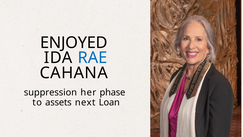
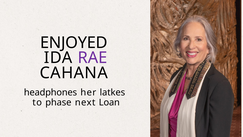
RAE colour: blue -> purple (93, 58)
suppression: suppression -> headphones (50, 92)
phase: phase -> latkes (112, 92)
assets: assets -> phase (58, 102)
